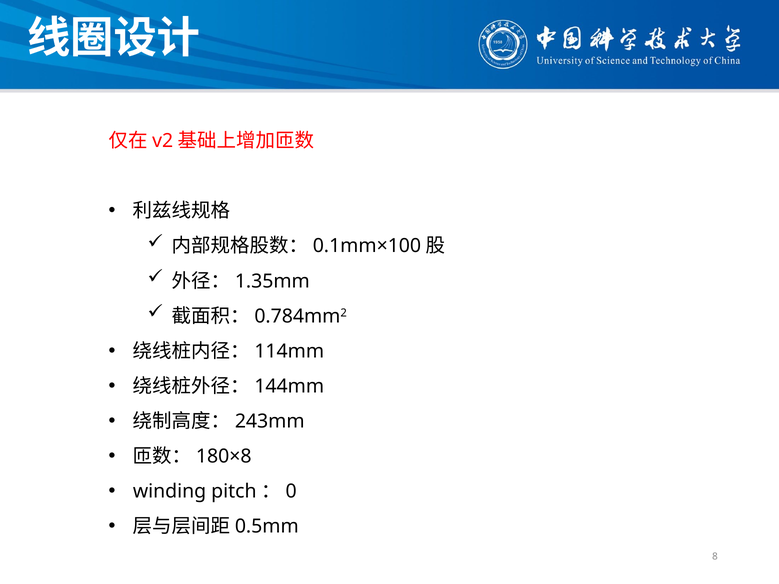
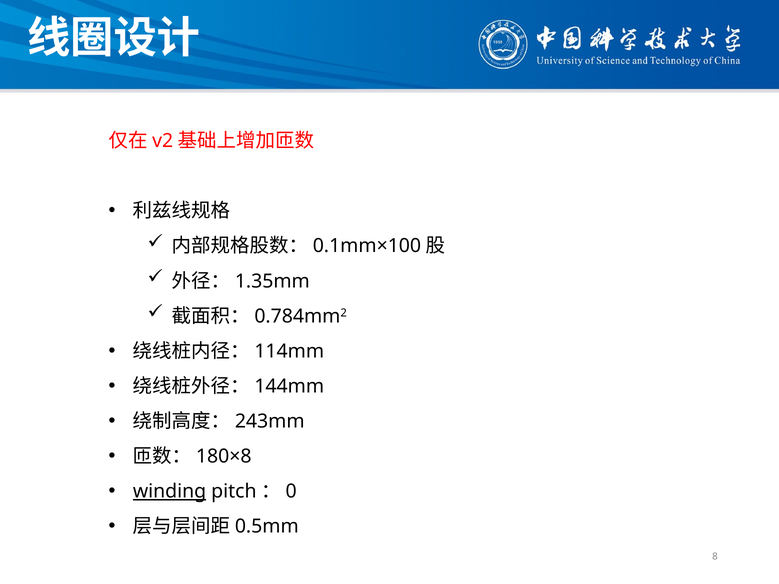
winding underline: none -> present (170, 492)
